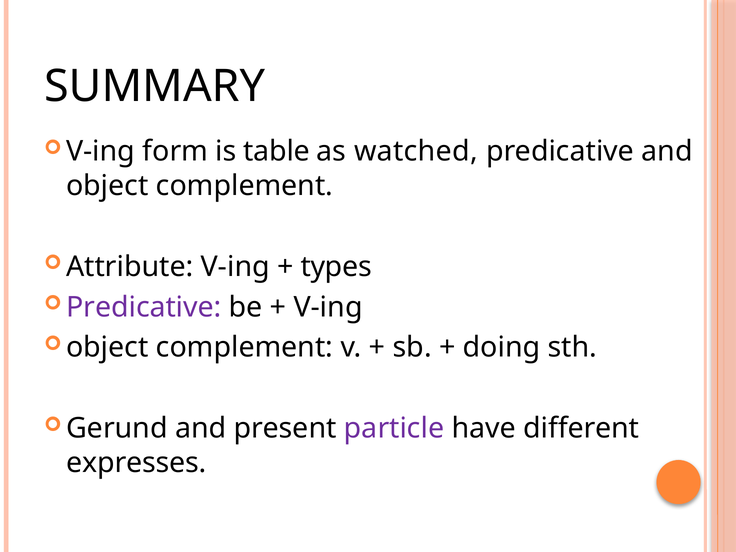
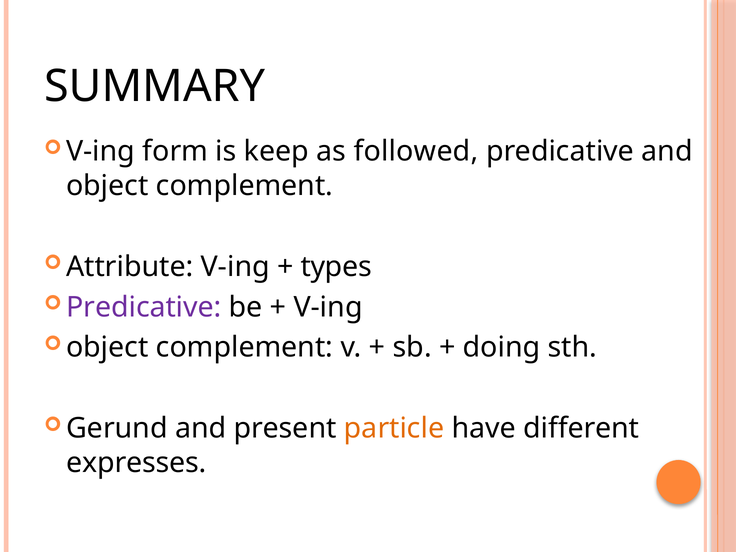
table: table -> keep (276, 152)
watched: watched -> followed (416, 152)
particle colour: purple -> orange (394, 428)
